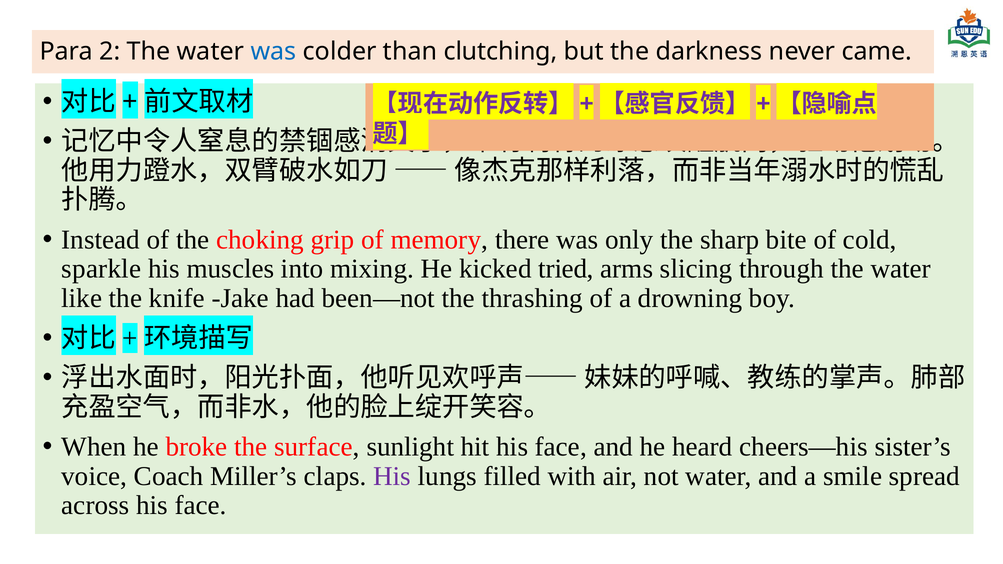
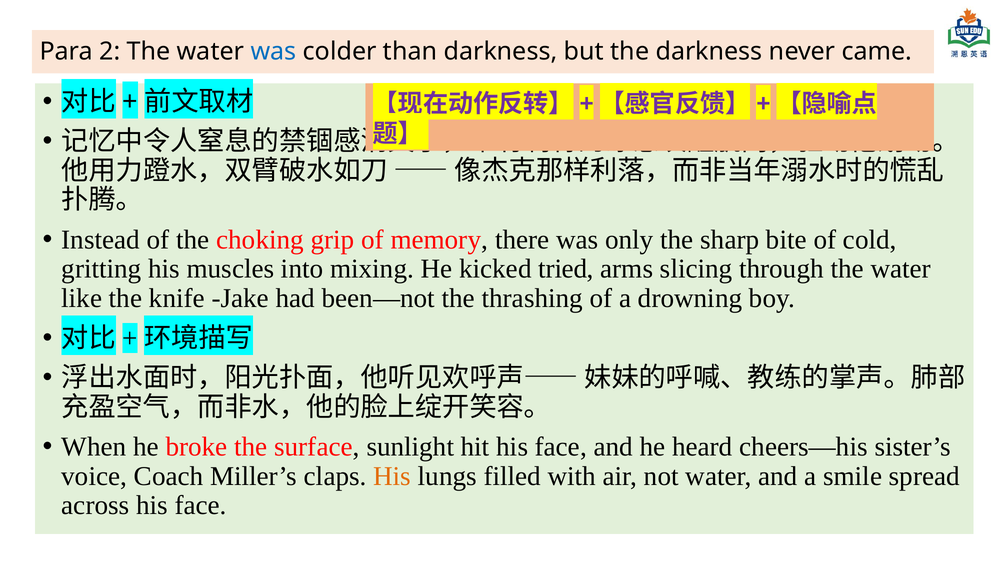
than clutching: clutching -> darkness (501, 52)
sparkle: sparkle -> gritting (101, 269)
His colour: purple -> orange (392, 476)
